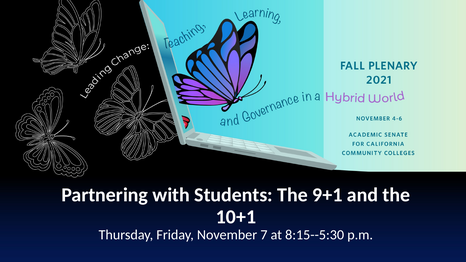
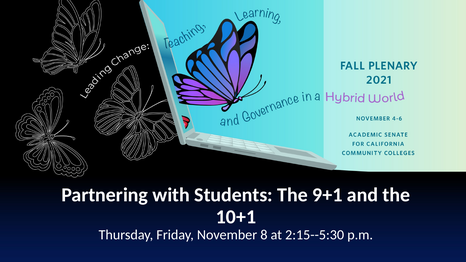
7: 7 -> 8 (264, 235)
8:15--5:30: 8:15--5:30 -> 2:15--5:30 (315, 235)
